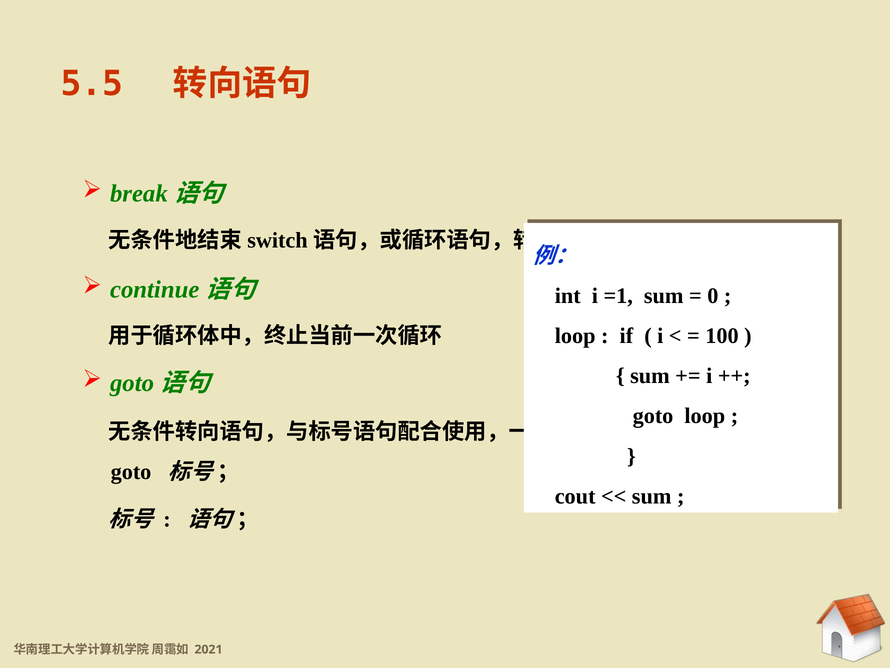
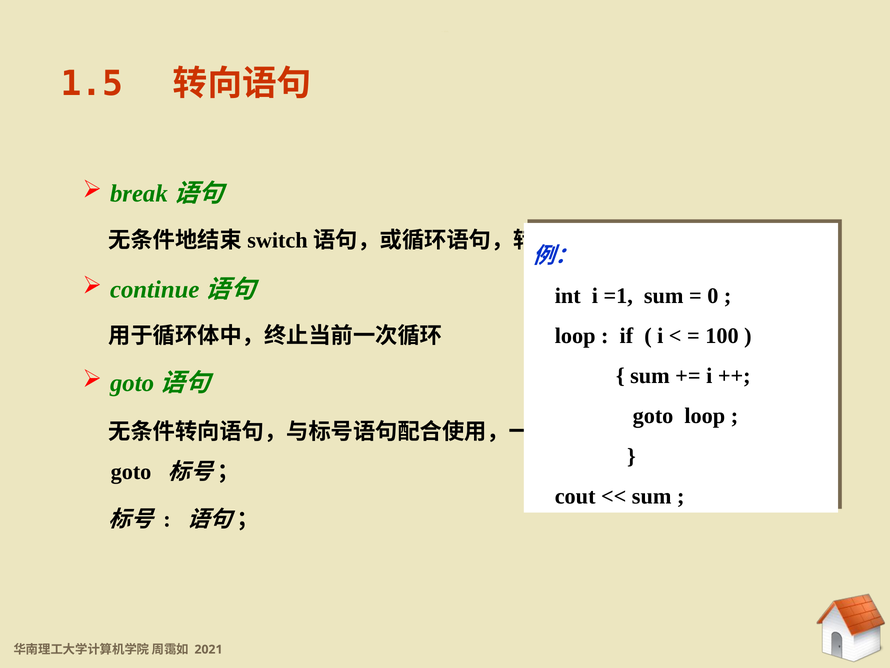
5.5: 5.5 -> 1.5 (92, 84)
